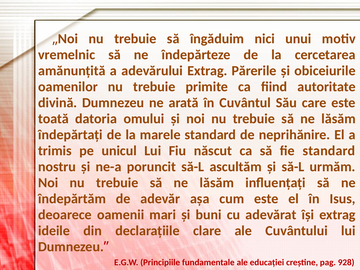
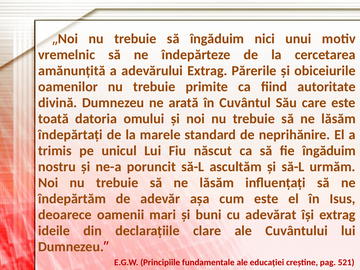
fie standard: standard -> îngăduim (329, 151)
928: 928 -> 521 (346, 262)
